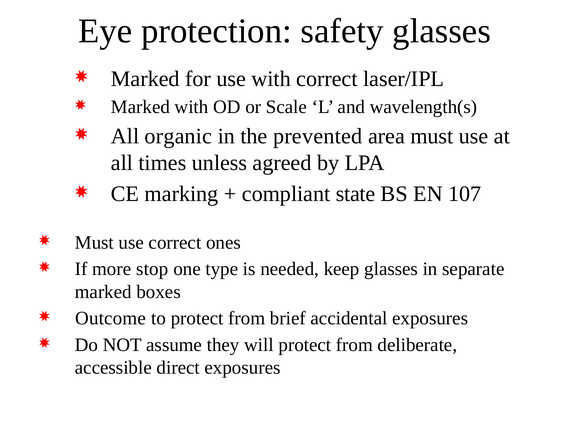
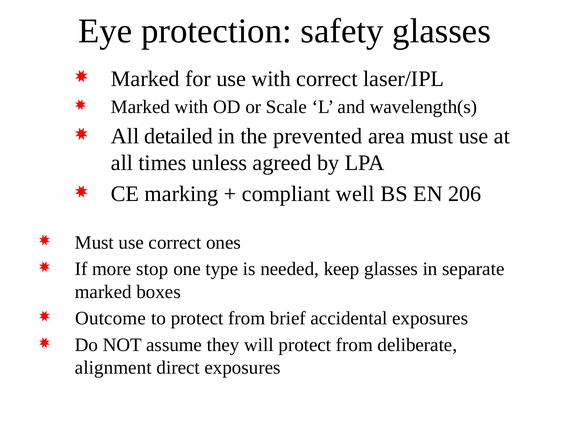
organic: organic -> detailed (179, 137)
state: state -> well (355, 194)
107: 107 -> 206 (465, 194)
accessible: accessible -> alignment (113, 368)
